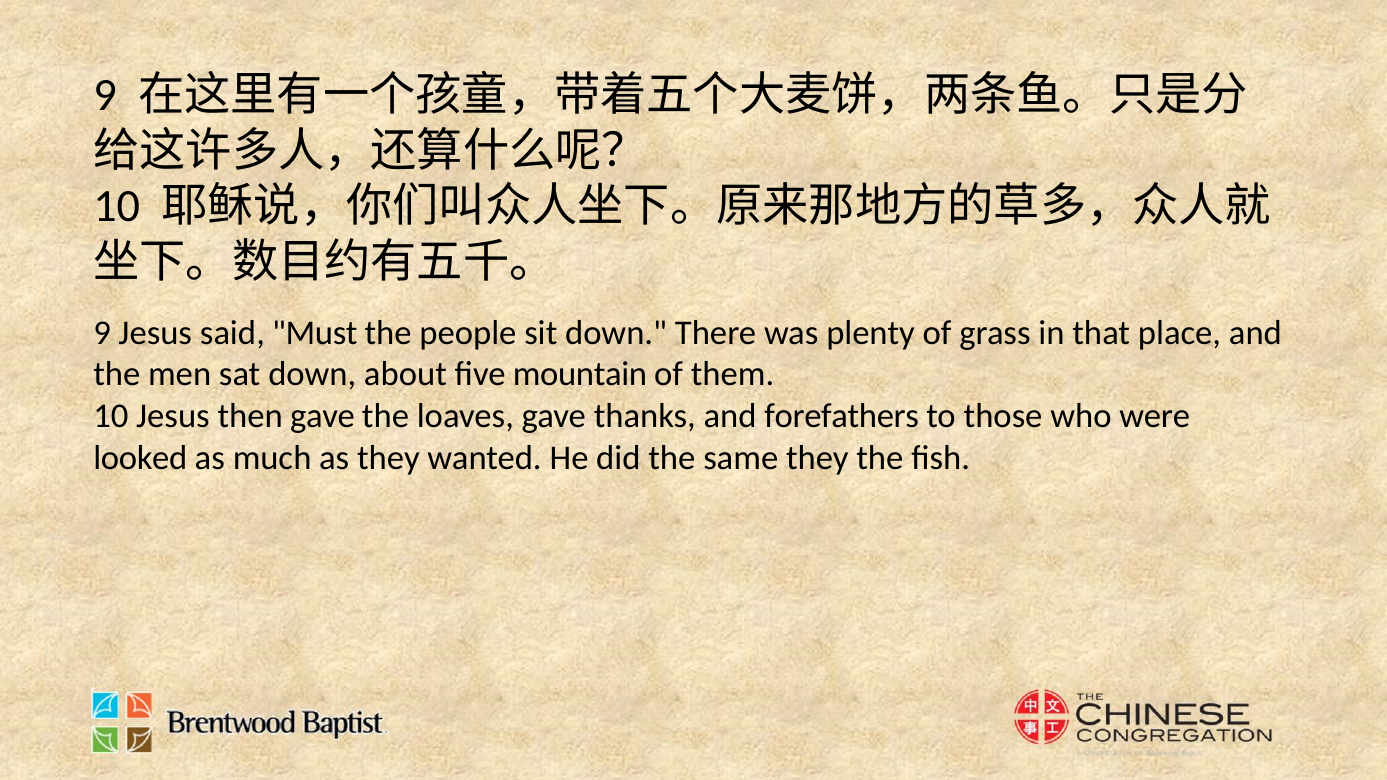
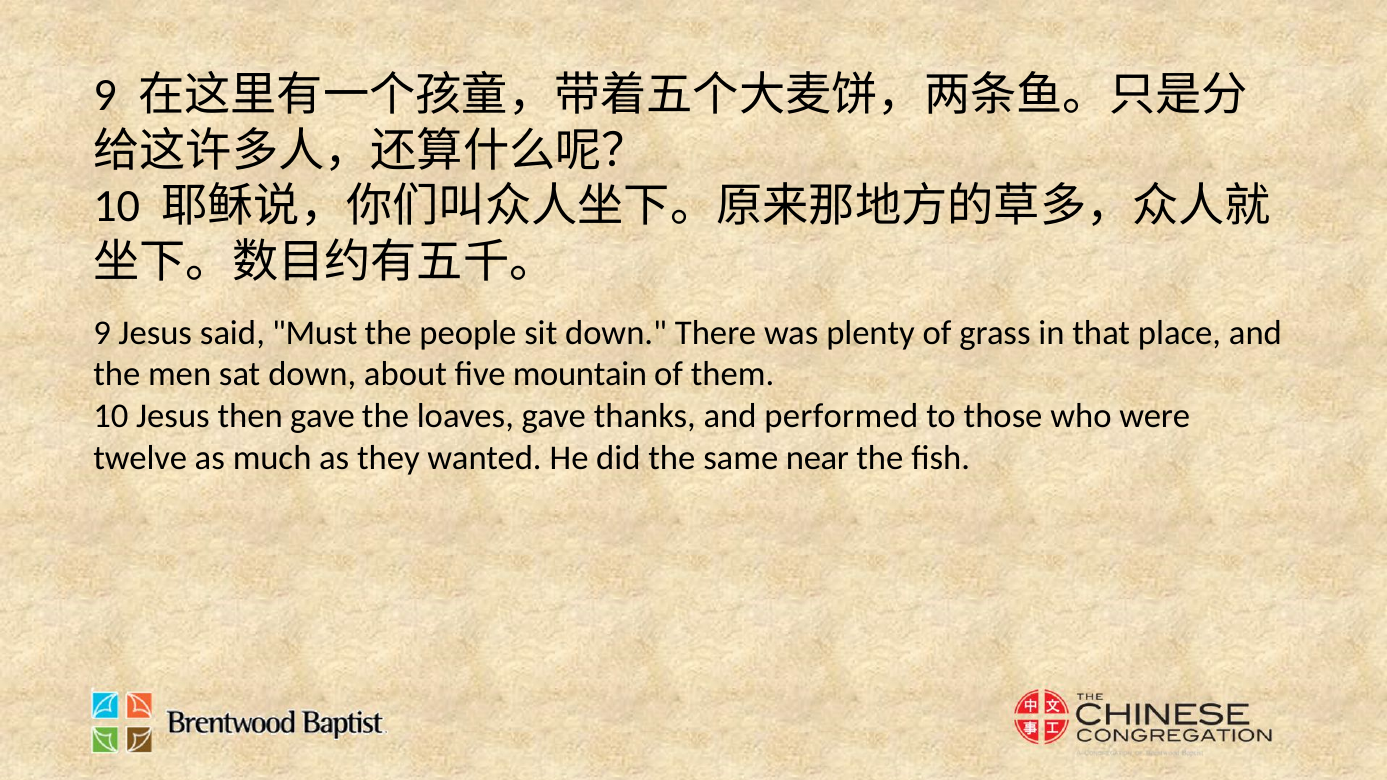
forefathers: forefathers -> performed (841, 416)
looked: looked -> twelve (140, 458)
same they: they -> near (818, 458)
